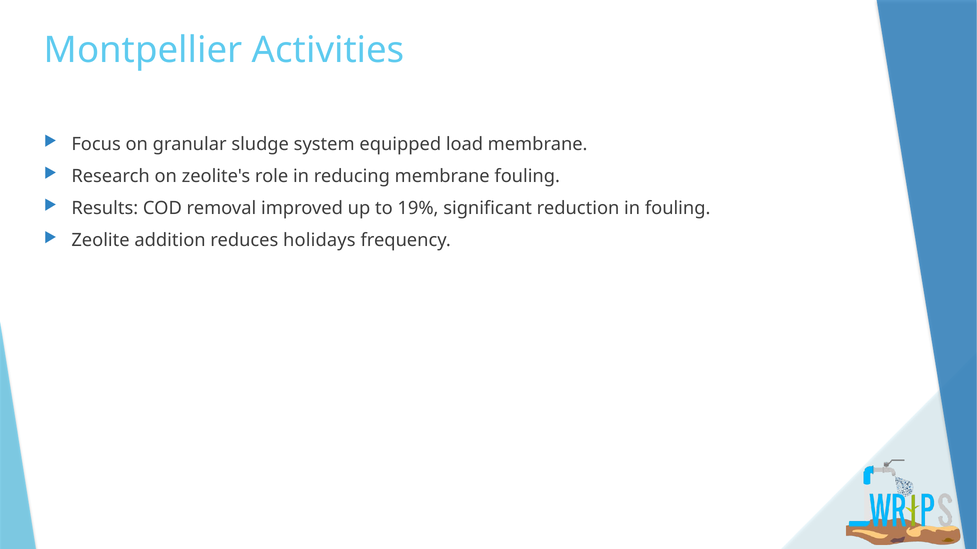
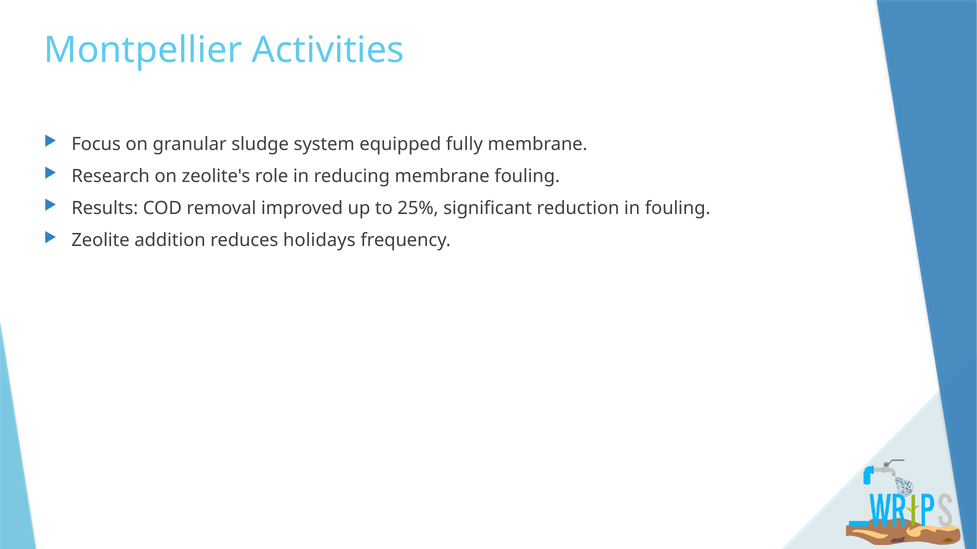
load: load -> fully (464, 144)
19%: 19% -> 25% (418, 208)
